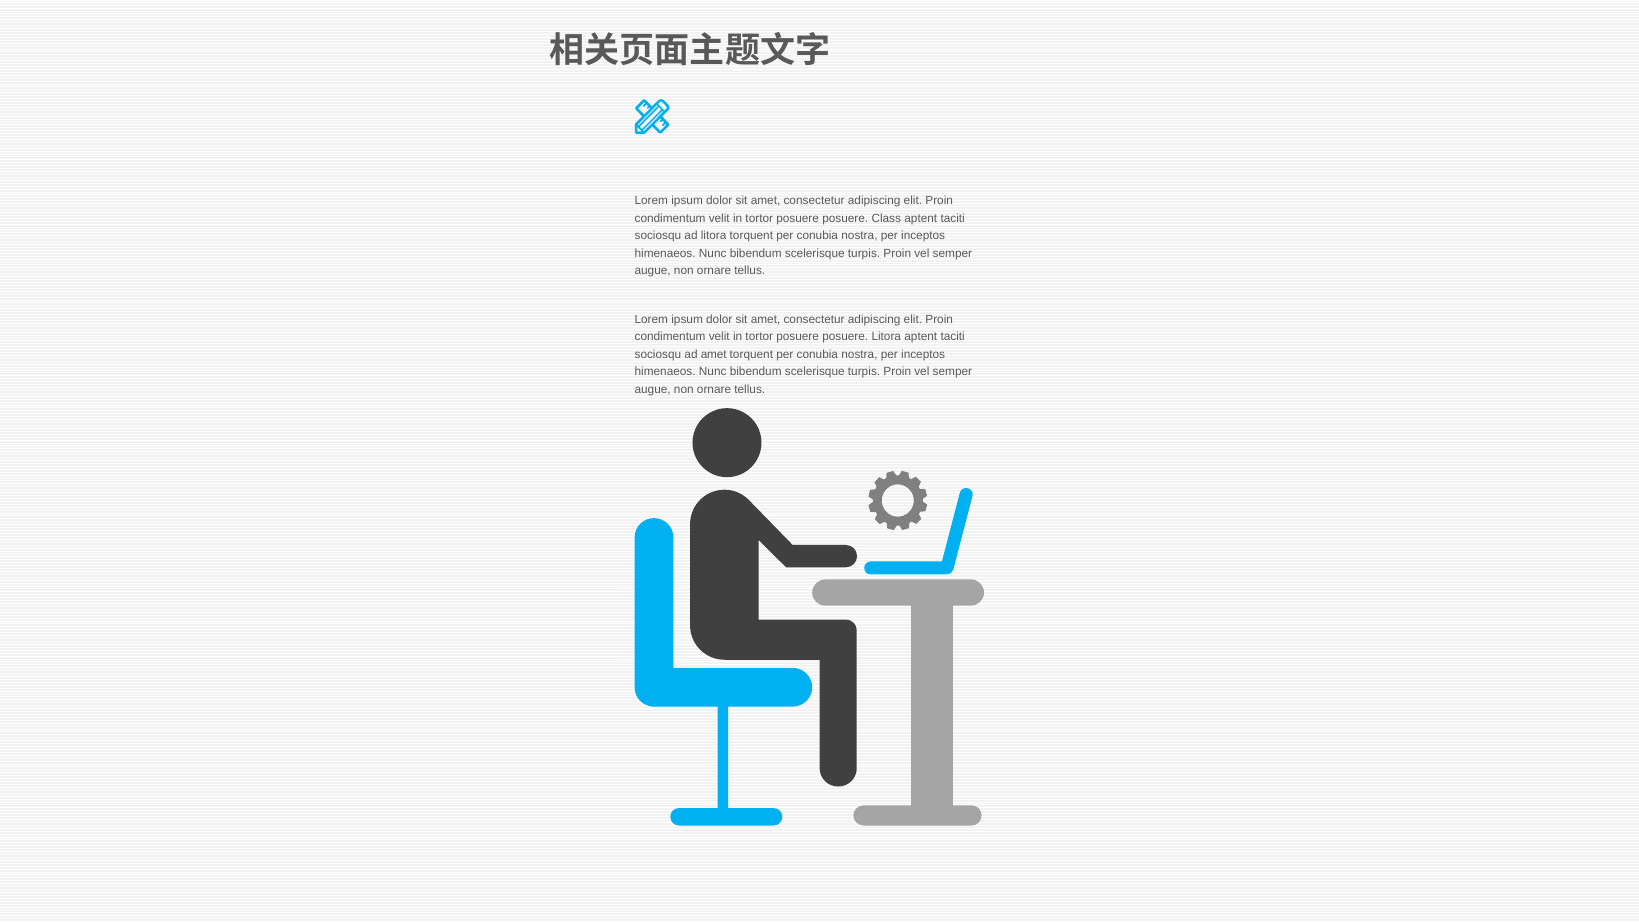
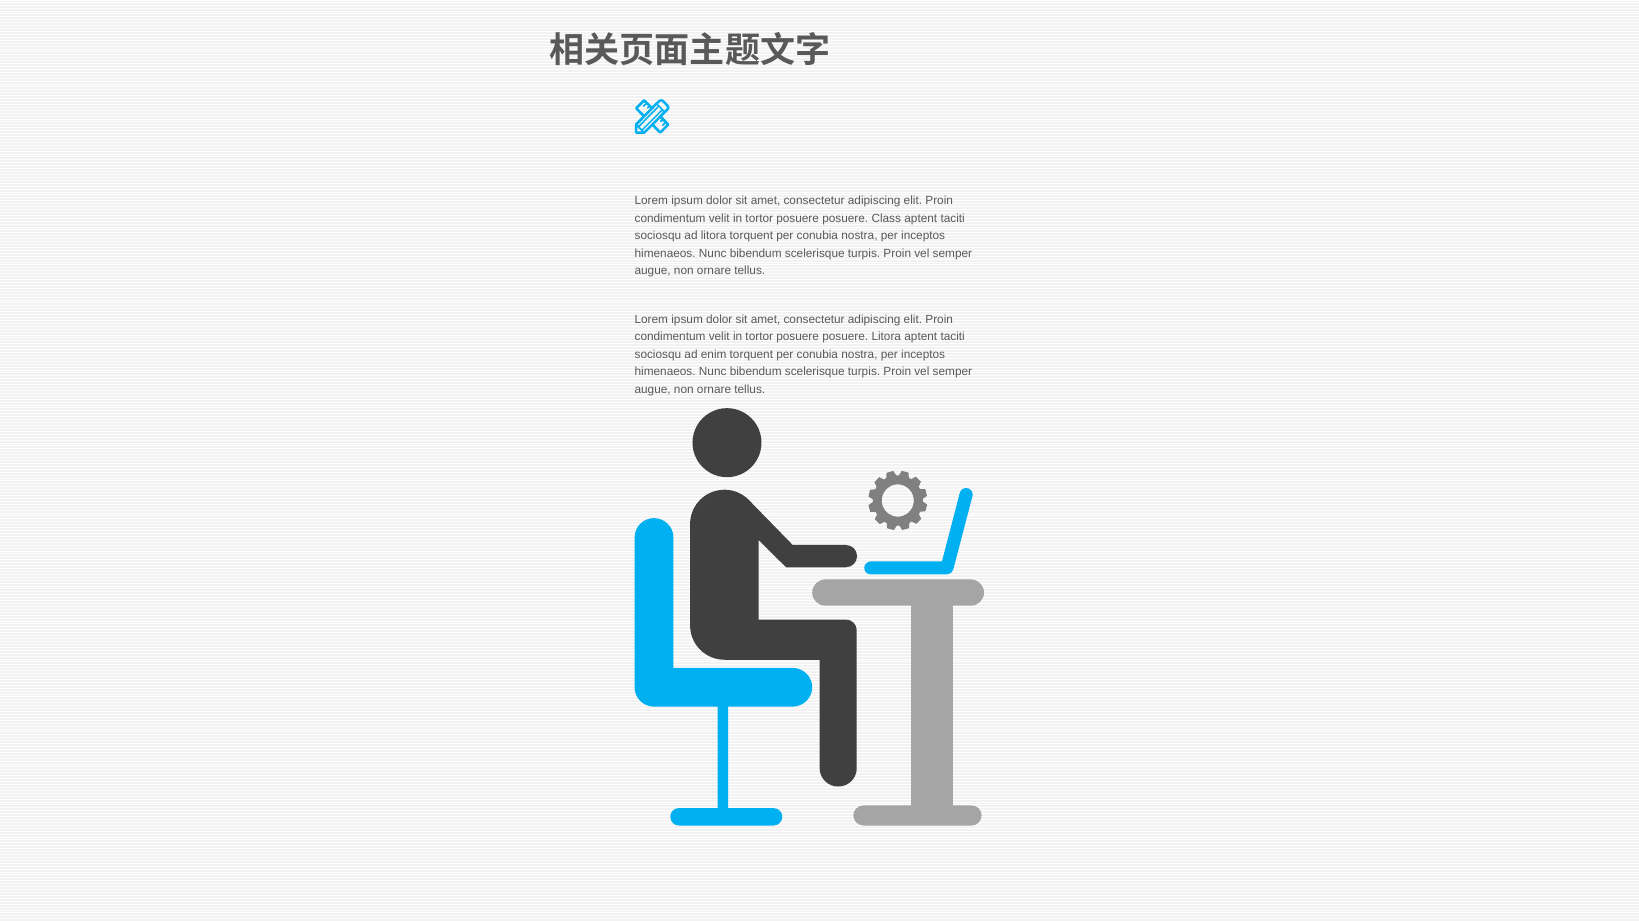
ad amet: amet -> enim (714, 354)
